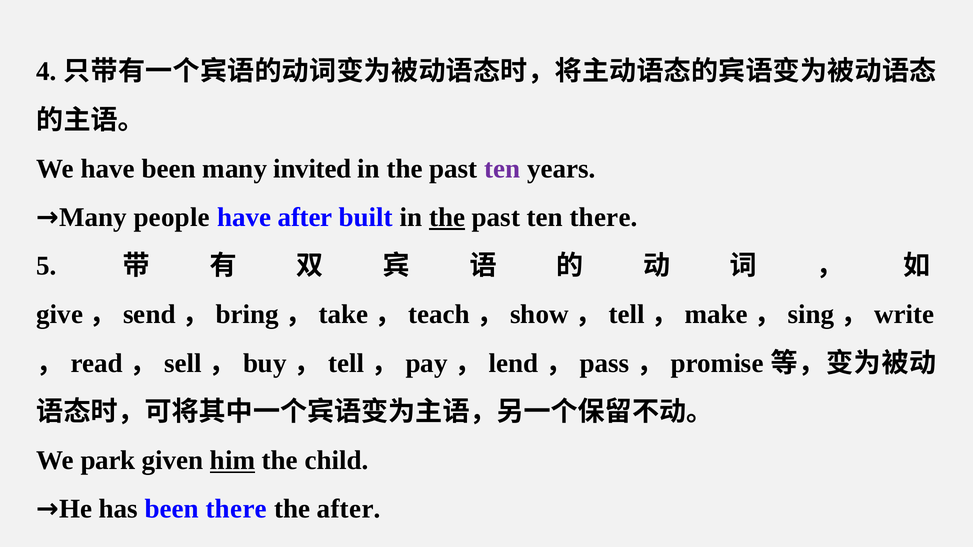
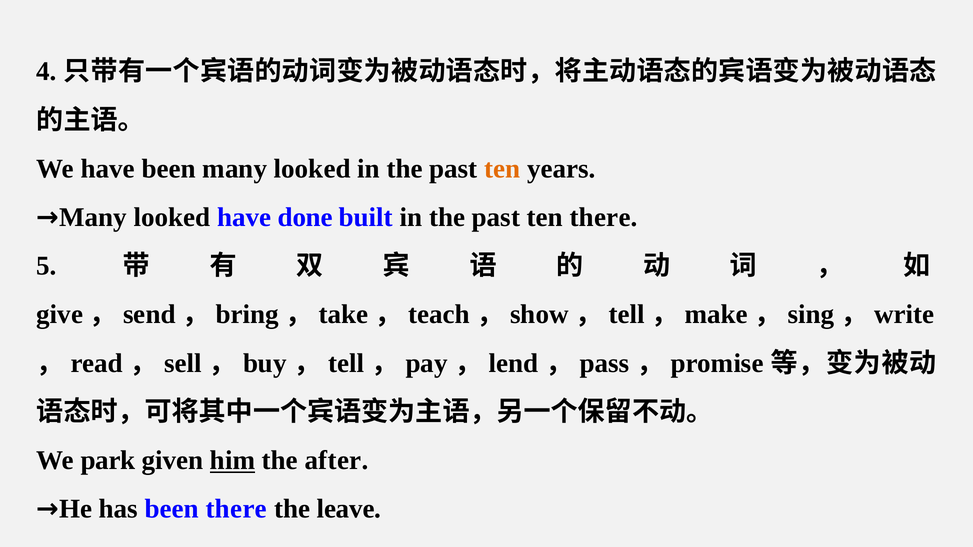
many invited: invited -> looked (312, 169)
ten colour: purple -> orange (502, 169)
→Many people: people -> looked (172, 217)
have after: after -> done (305, 217)
the underline: present -> none (447, 217)
child: child -> after (336, 461)
the after: after -> leave (349, 509)
